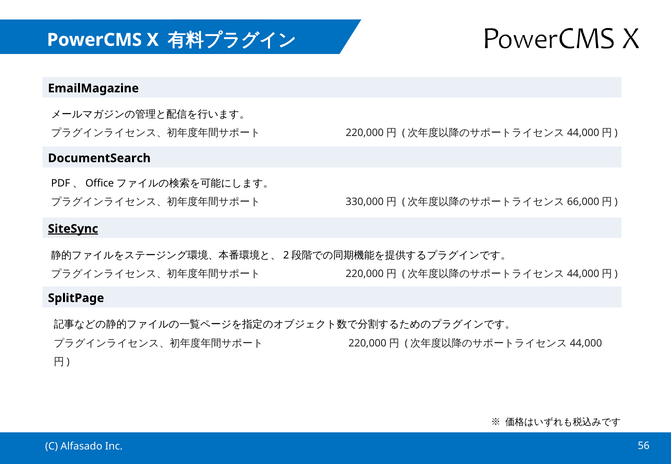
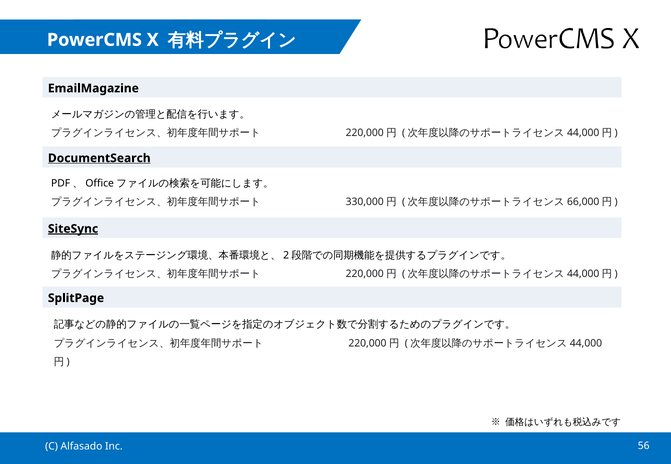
DocumentSearch underline: none -> present (99, 158)
